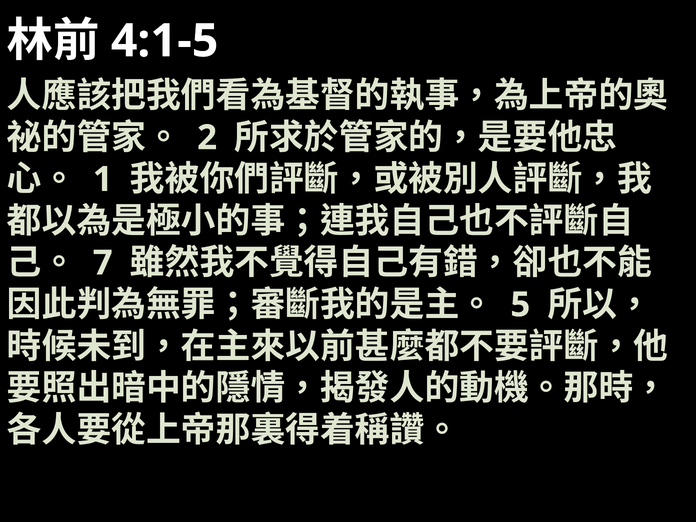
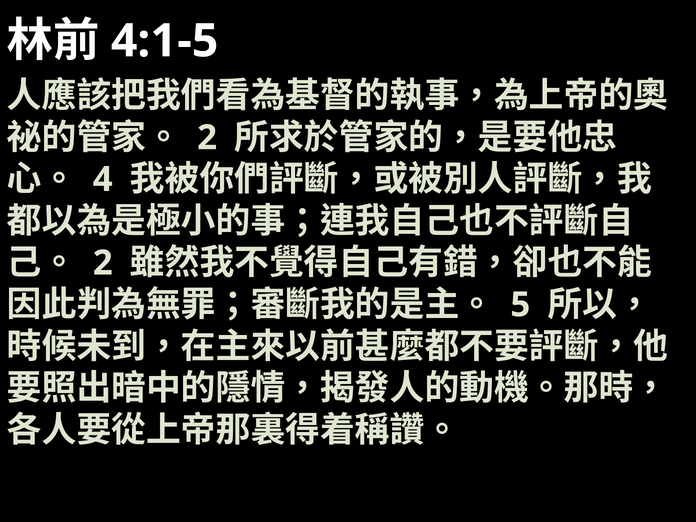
1: 1 -> 4 (103, 179)
7: 7 -> 2 (103, 263)
